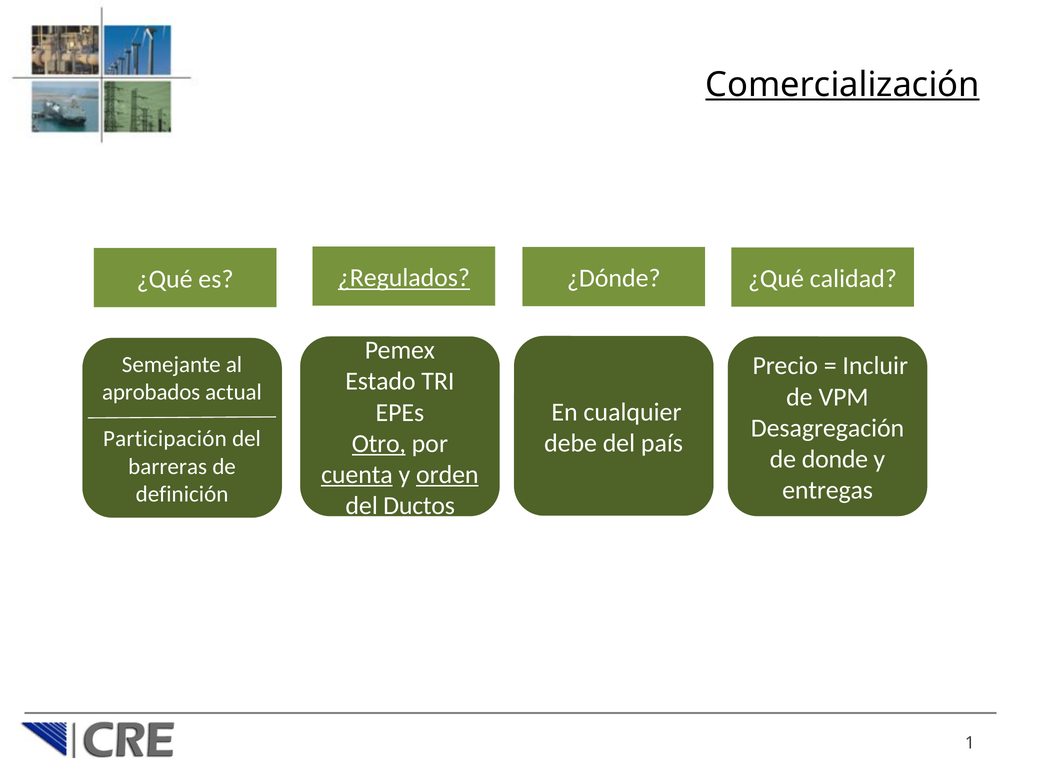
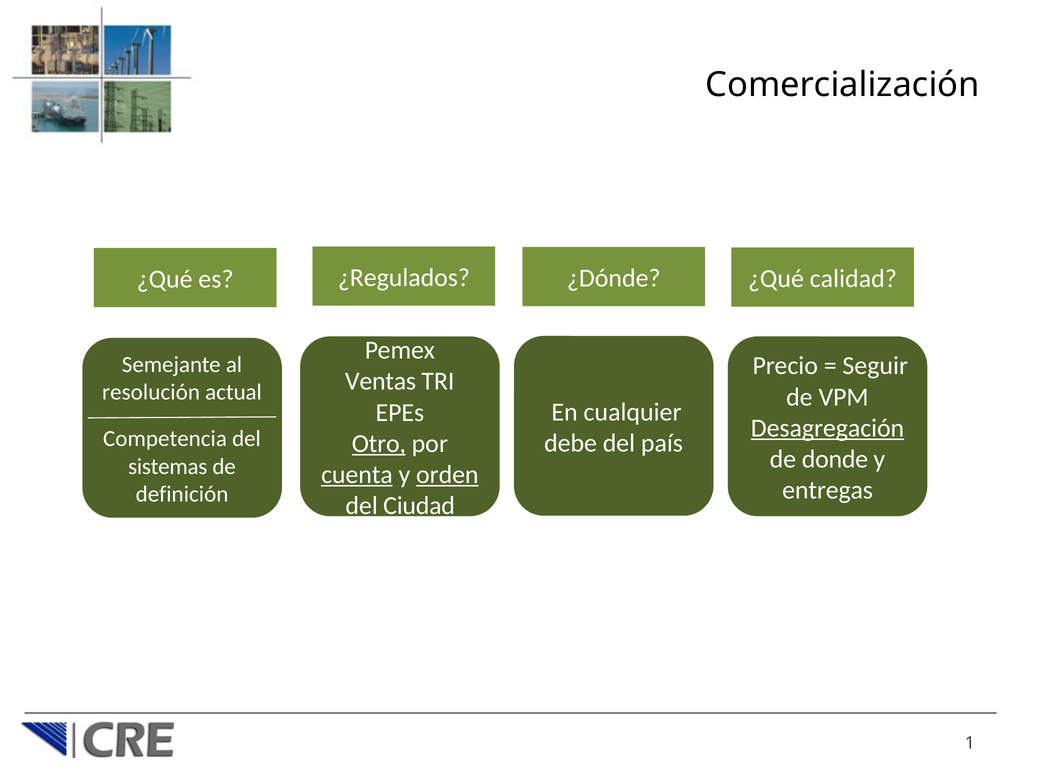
Comercialización underline: present -> none (843, 85)
¿Regulados underline: present -> none (404, 278)
Incluir: Incluir -> Seguir (875, 366)
Estado: Estado -> Ventas (380, 381)
aprobados: aprobados -> resolución (151, 392)
Desagregación underline: none -> present (827, 428)
Participación: Participación -> Competencia (165, 439)
barreras: barreras -> sistemas (168, 466)
Ductos: Ductos -> Ciudad (419, 506)
